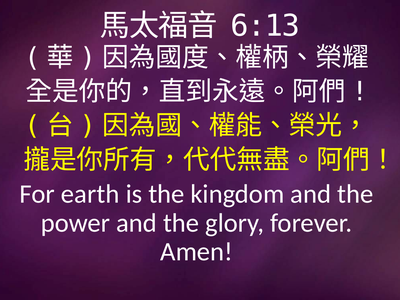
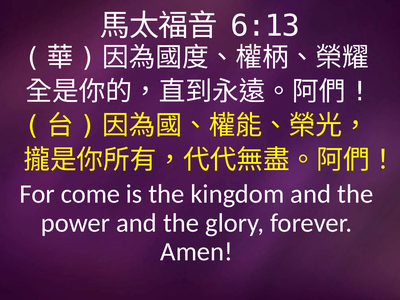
earth: earth -> come (90, 194)
